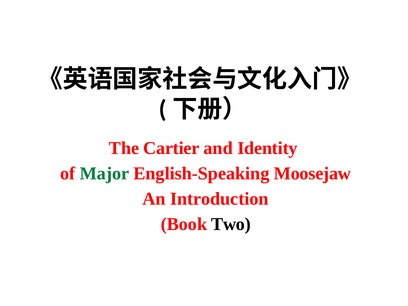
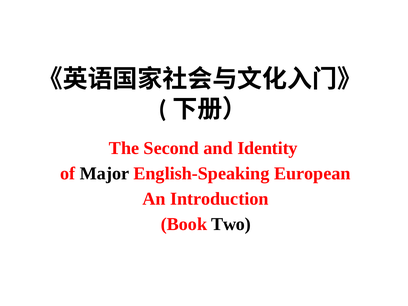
Cartier: Cartier -> Second (171, 148)
Major colour: green -> black (105, 173)
Moosejaw: Moosejaw -> European (312, 173)
